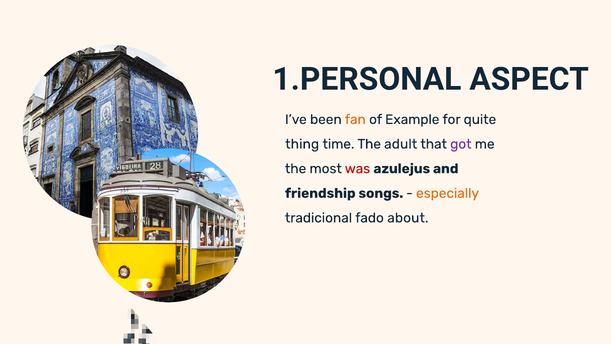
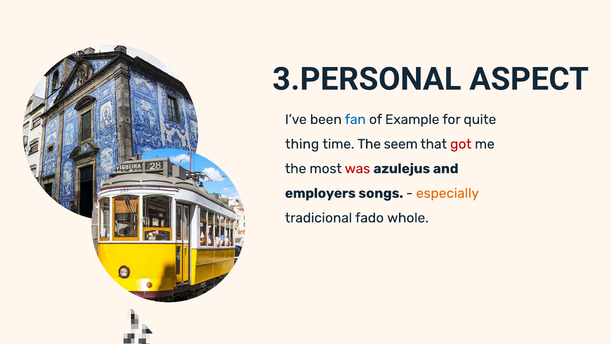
1.PERSONAL: 1.PERSONAL -> 3.PERSONAL (367, 79)
fan colour: orange -> blue (355, 119)
adult: adult -> seem (401, 144)
got colour: purple -> red (461, 144)
friendship: friendship -> employers (320, 193)
about: about -> whole (408, 218)
